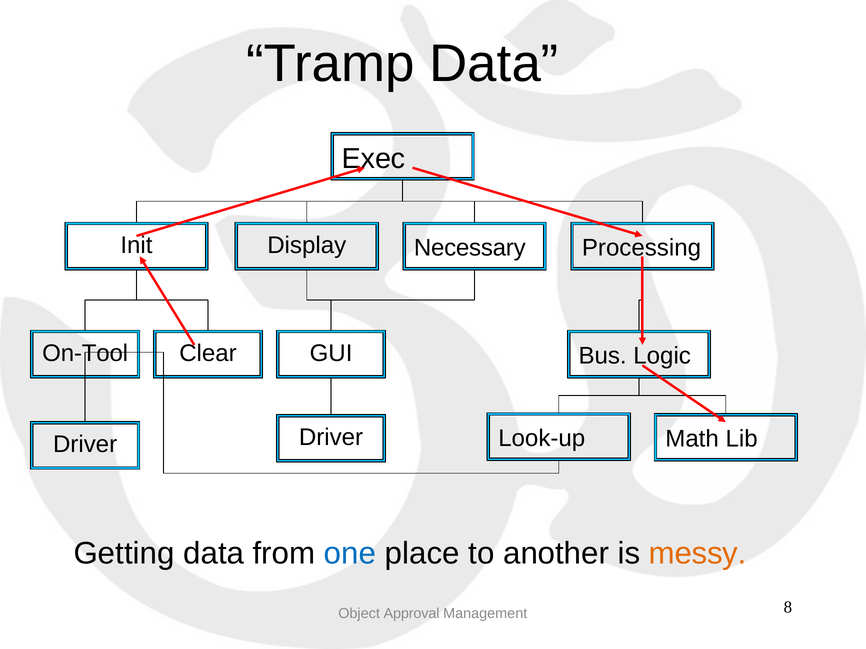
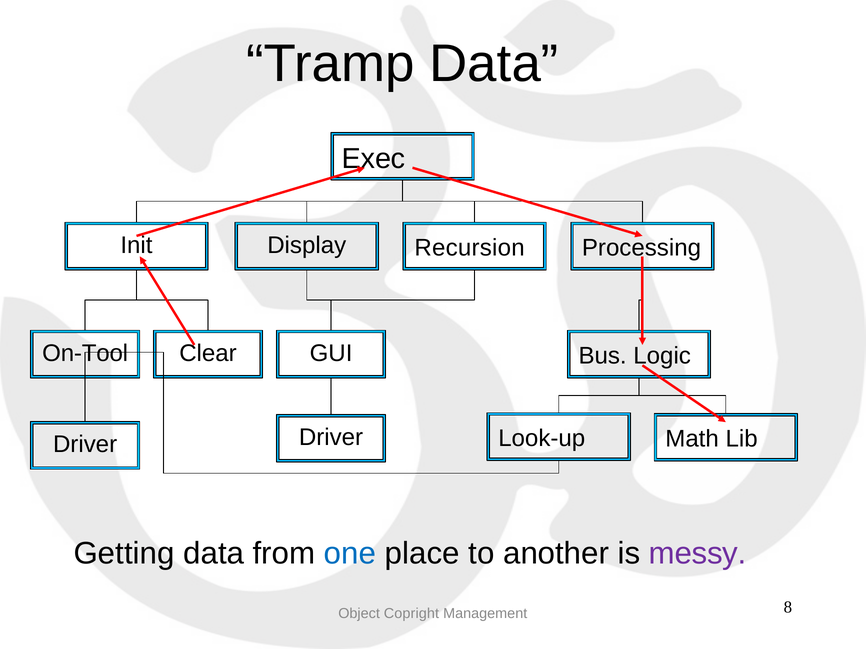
Necessary: Necessary -> Recursion (470, 248)
messy colour: orange -> purple (698, 554)
Approval: Approval -> Copright (411, 614)
